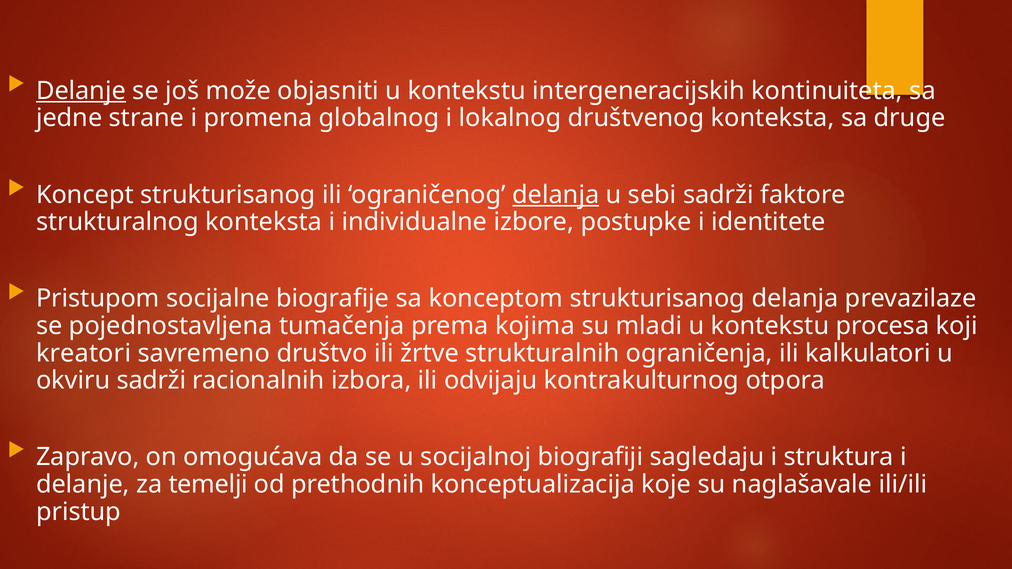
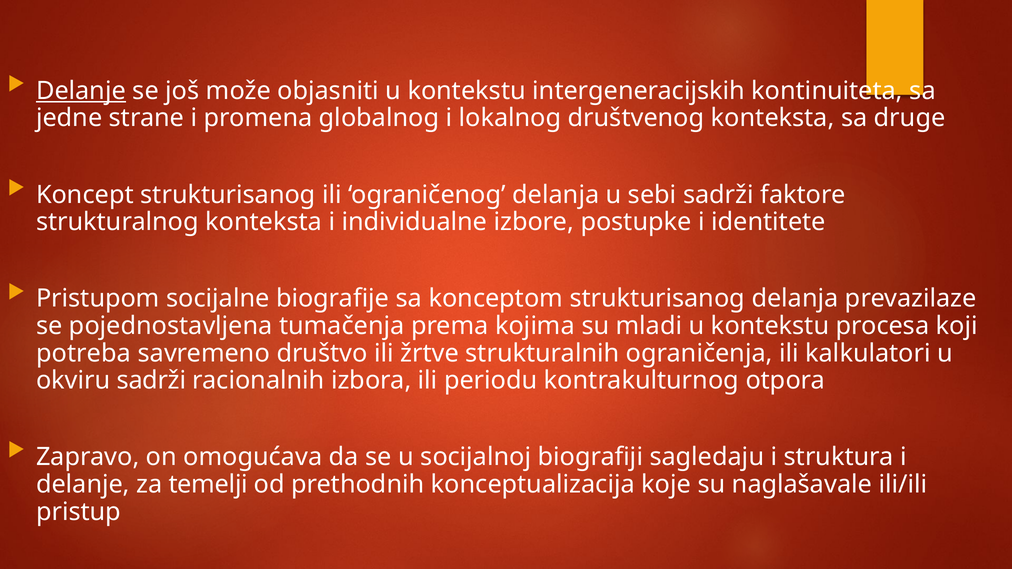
delanja underline: present -> none (556, 195)
kreatori: kreatori -> potreba (84, 353)
odvijaju: odvijaju -> periodu (491, 381)
